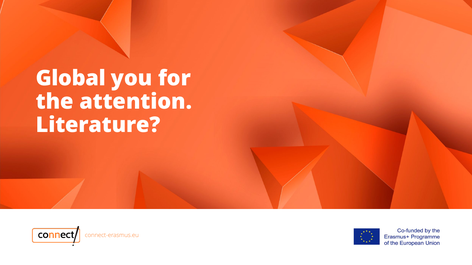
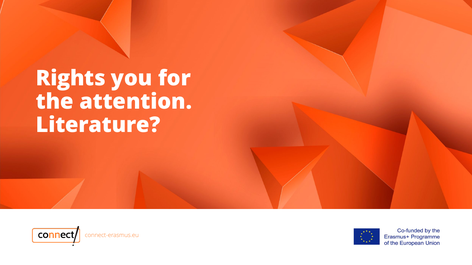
Global: Global -> Rights (71, 79)
